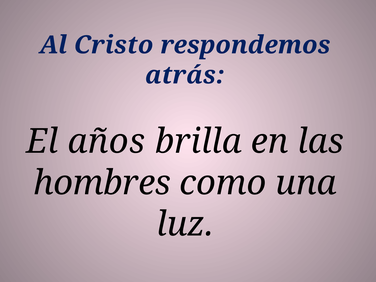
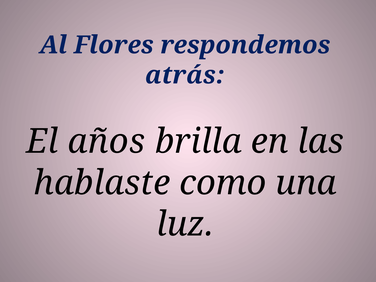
Cristo: Cristo -> Flores (114, 45)
hombres: hombres -> hablaste (102, 183)
